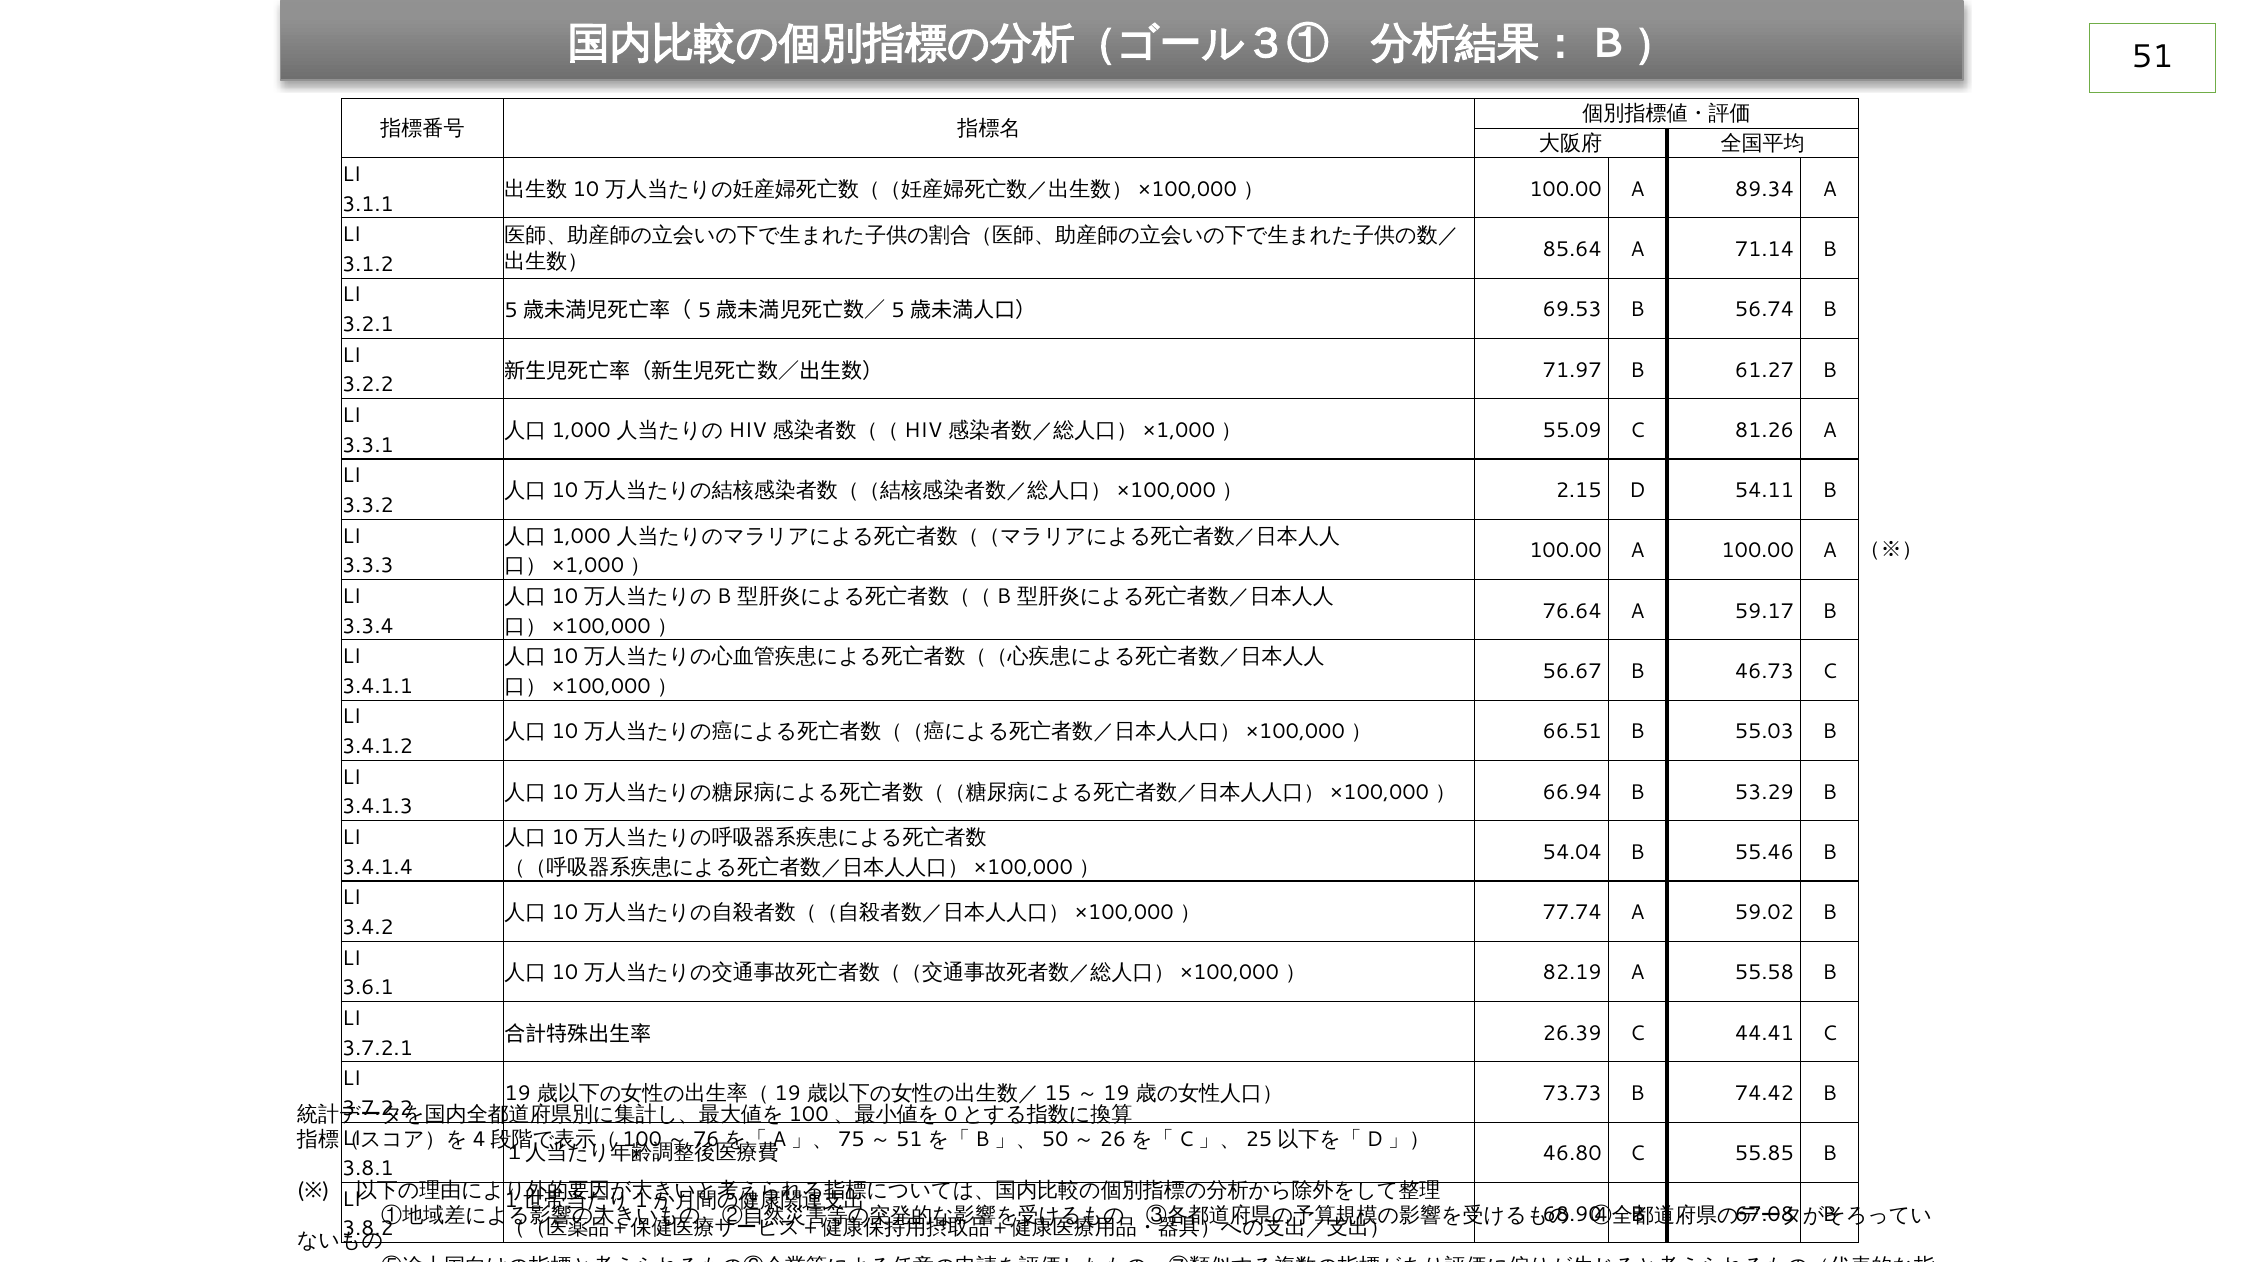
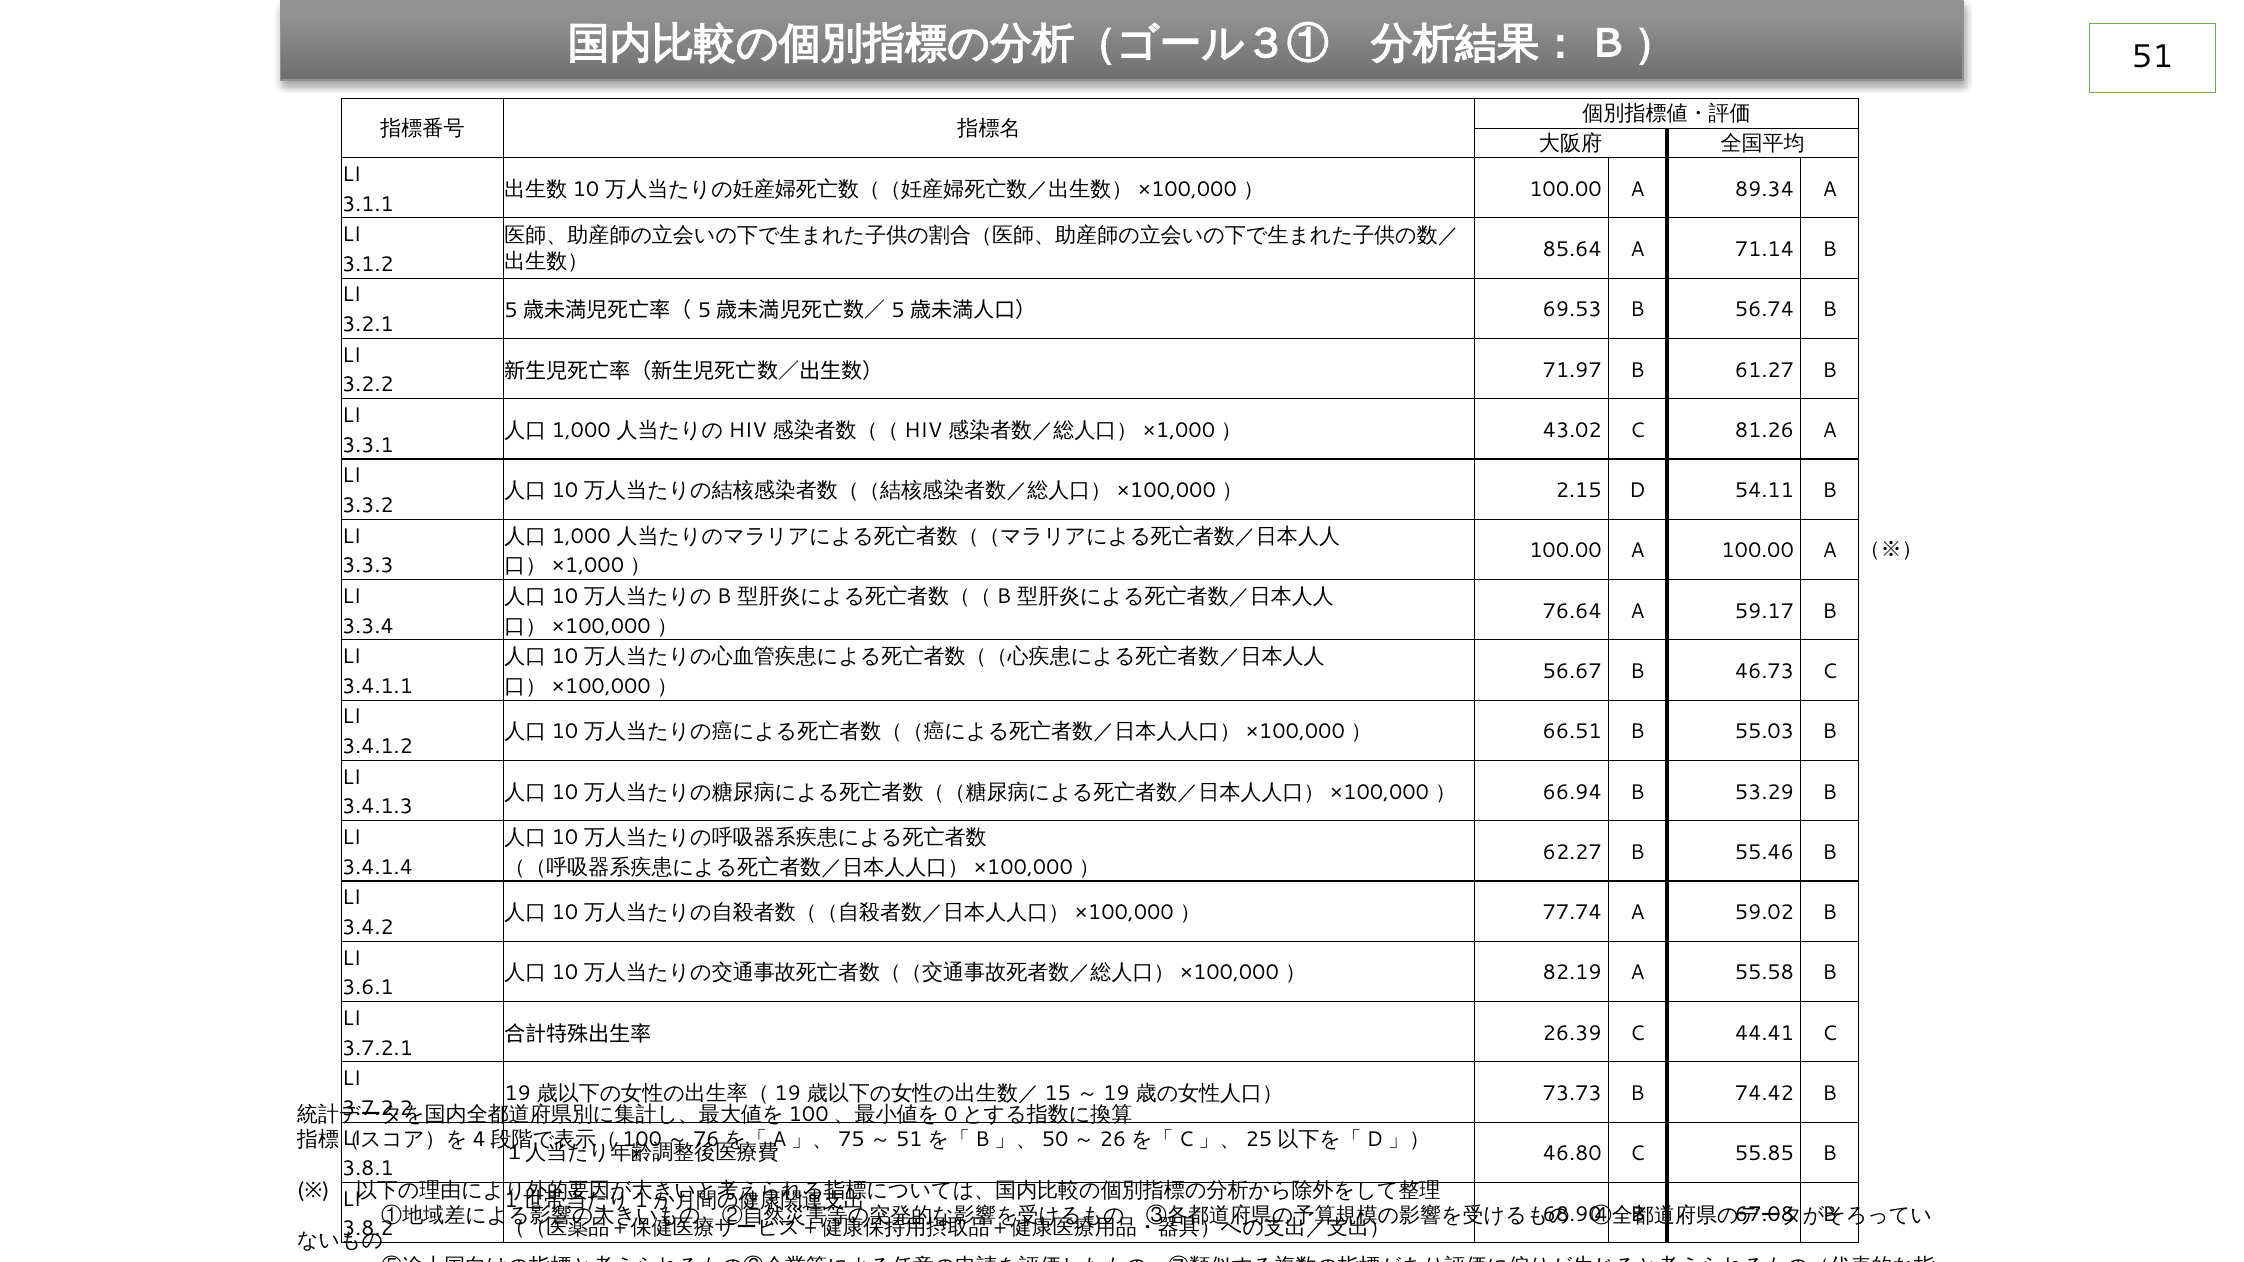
55.09: 55.09 -> 43.02 (1572, 430)
54.04: 54.04 -> 62.27 (1572, 853)
